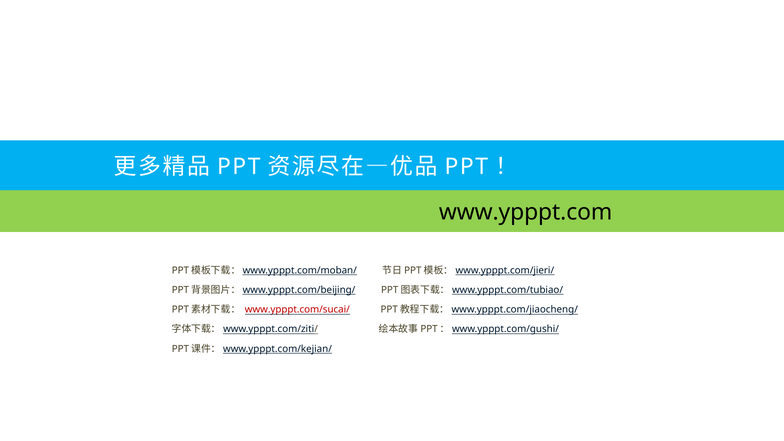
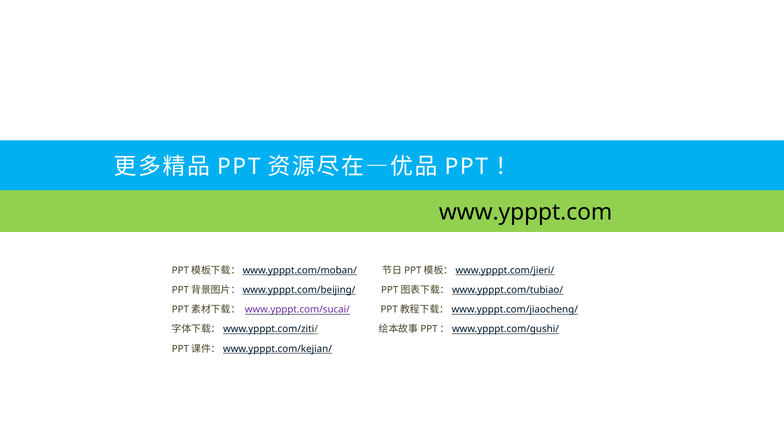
www.ypppt.com/sucai/ colour: red -> purple (297, 310)
